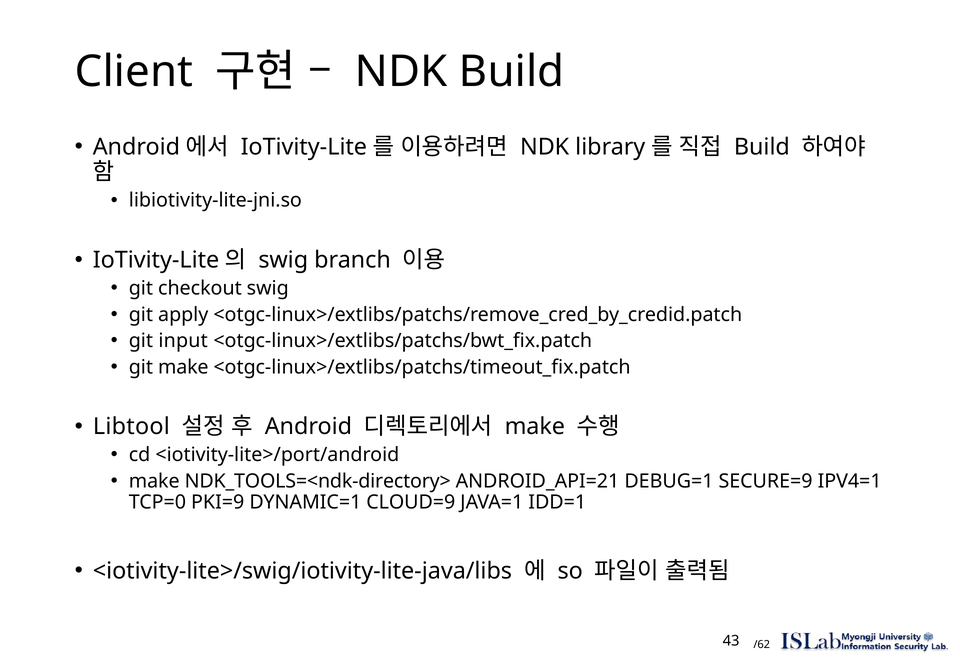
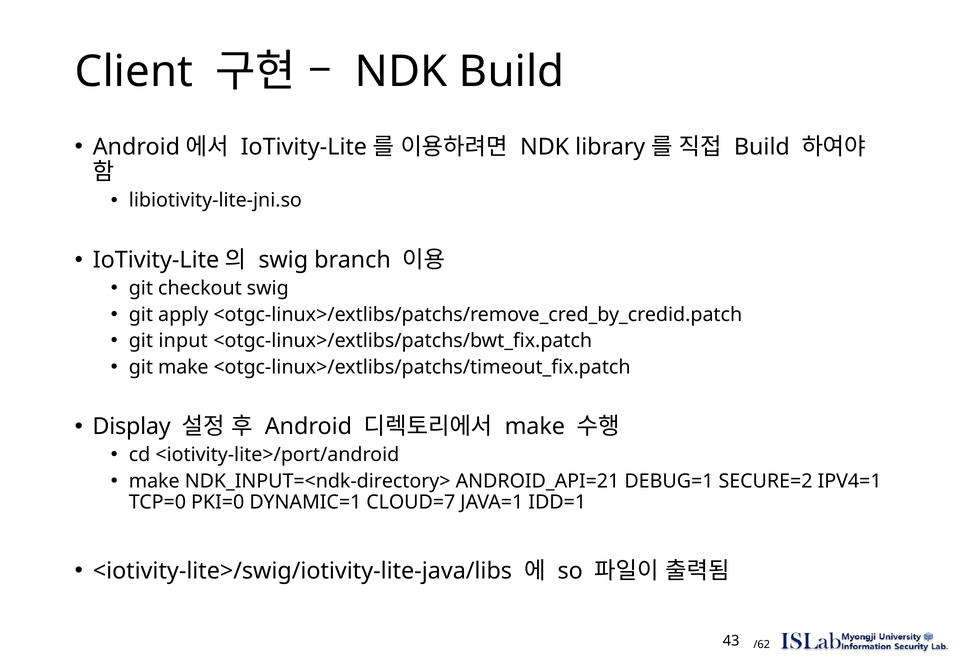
Libtool: Libtool -> Display (132, 426)
NDK_TOOLS=<ndk-directory>: NDK_TOOLS=<ndk-directory> -> NDK_INPUT=<ndk-directory> (318, 481)
SECURE=9: SECURE=9 -> SECURE=2 (766, 481)
PKI=9: PKI=9 -> PKI=0 (218, 502)
CLOUD=9: CLOUD=9 -> CLOUD=7 (411, 502)
